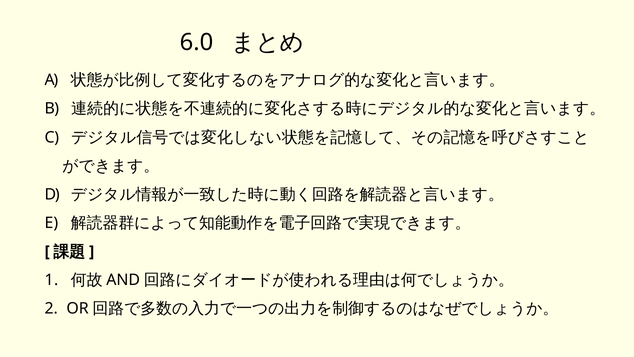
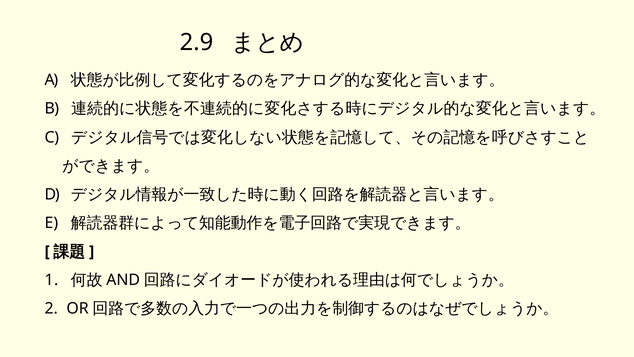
6.0: 6.0 -> 2.9 (196, 42)
